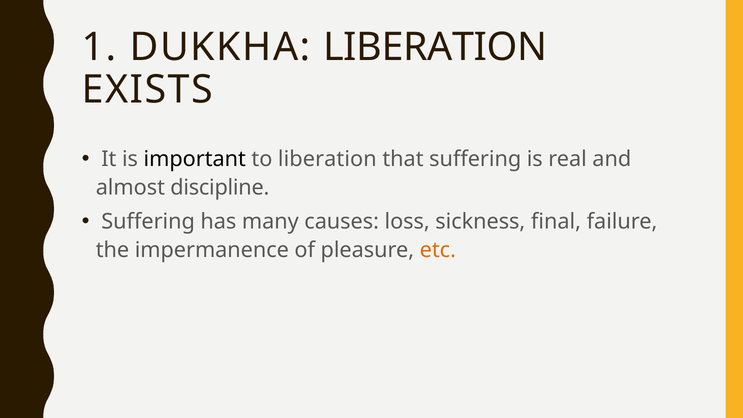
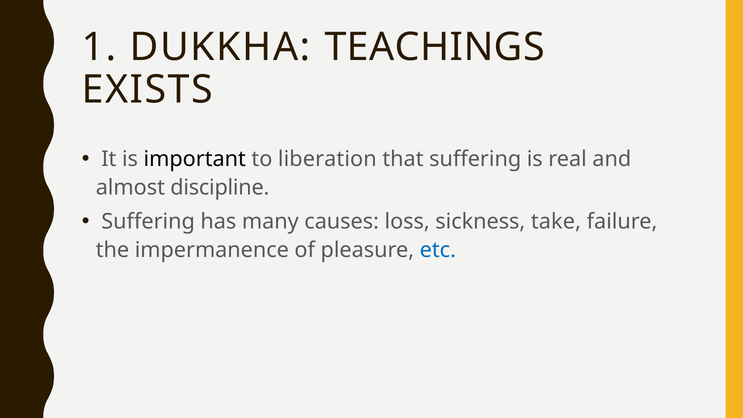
DUKKHA LIBERATION: LIBERATION -> TEACHINGS (435, 47)
final: final -> take (556, 222)
etc colour: orange -> blue (438, 250)
